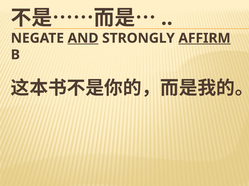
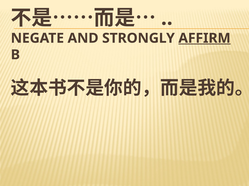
AND underline: present -> none (83, 38)
